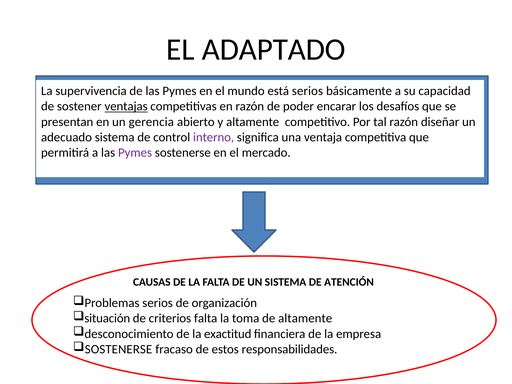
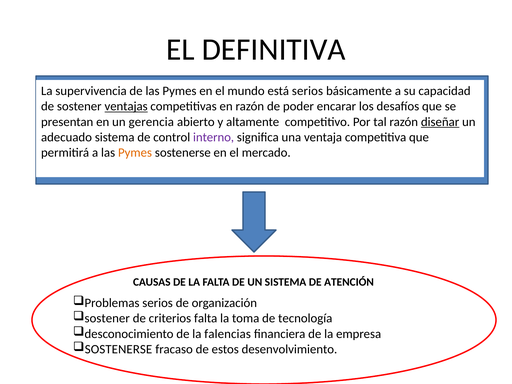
ADAPTADO: ADAPTADO -> DEFINITIVA (274, 50)
diseñar underline: none -> present (440, 122)
Pymes colour: purple -> orange (135, 153)
situación: situación -> sostener (107, 318)
de altamente: altamente -> tecnología (305, 318)
exactitud: exactitud -> falencias (228, 334)
responsabilidades: responsabilidades -> desenvolvimiento (289, 349)
